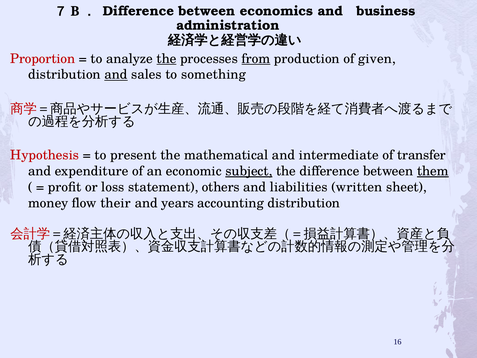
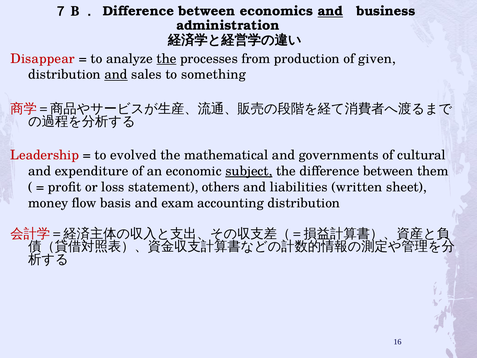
and underline: none -> present (330, 11)
Proportion: Proportion -> Disappear (43, 59)
from underline: present -> none (256, 59)
Hypothesis: Hypothesis -> Leadership (45, 155)
present: present -> evolved (133, 155)
intermediate: intermediate -> governments (339, 155)
transfer: transfer -> cultural (422, 155)
them underline: present -> none (433, 171)
their: their -> basis (116, 203)
years: years -> exam (178, 203)
